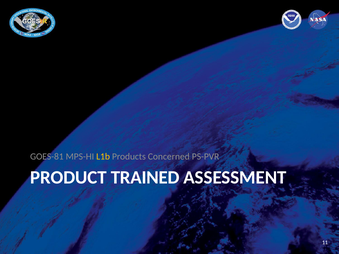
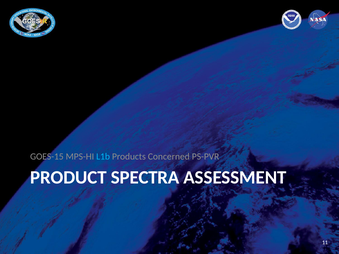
GOES-81: GOES-81 -> GOES-15 (47, 157)
L1b colour: yellow -> light blue (103, 157)
TRAINED: TRAINED -> SPECTRA (145, 178)
